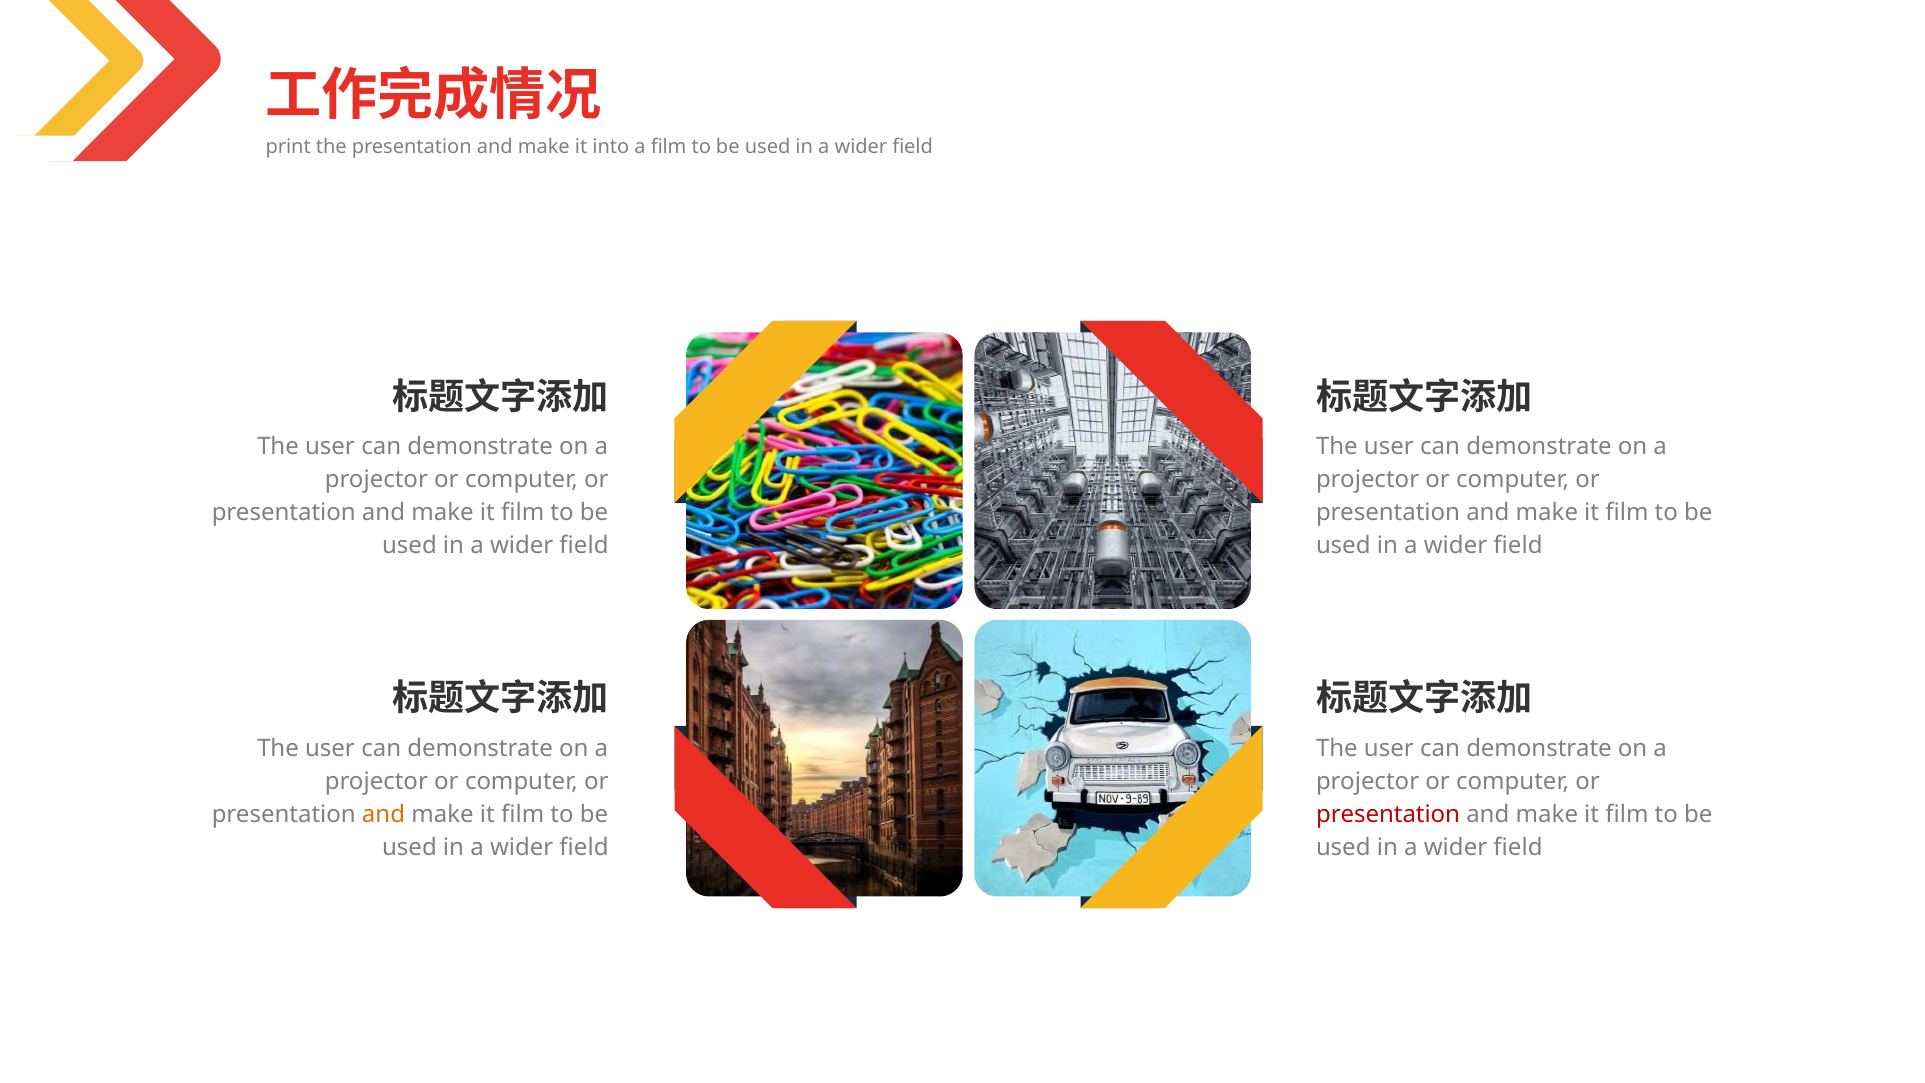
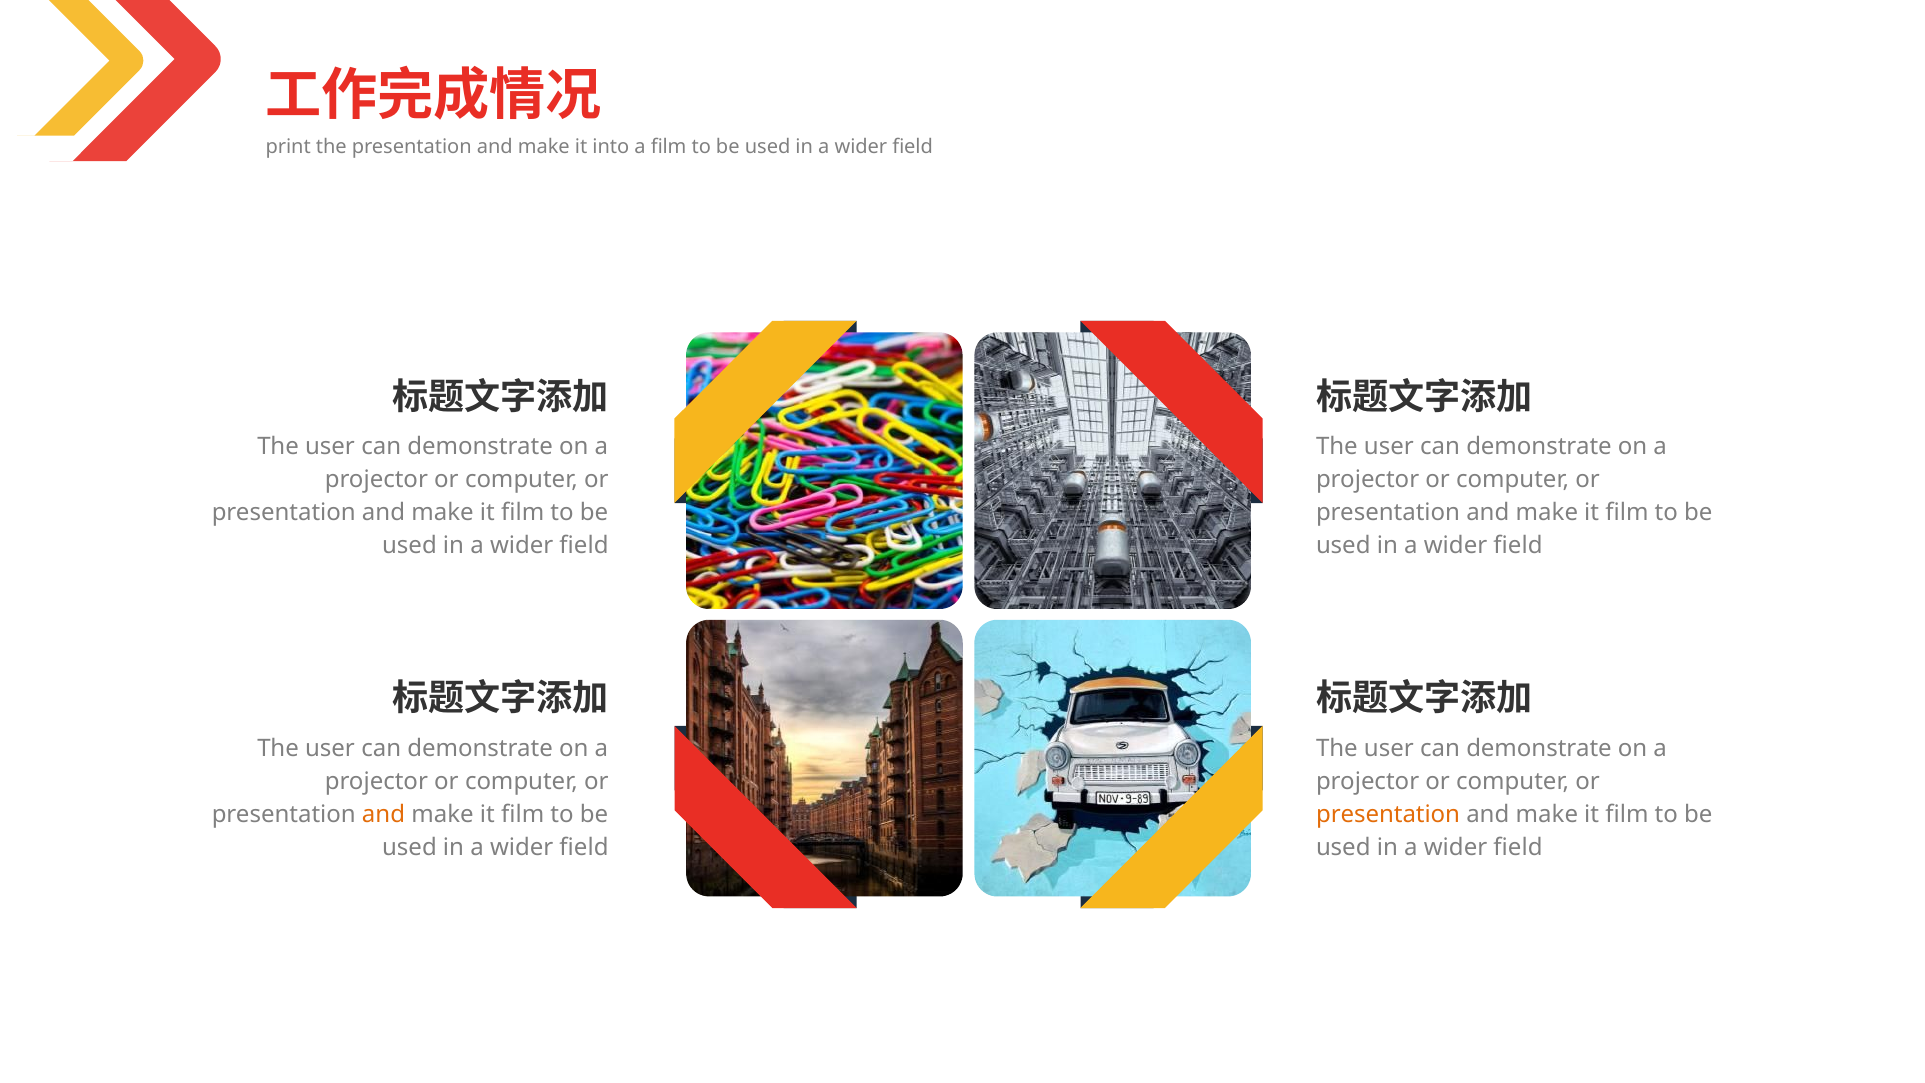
presentation colour: red -> orange (1388, 814)
